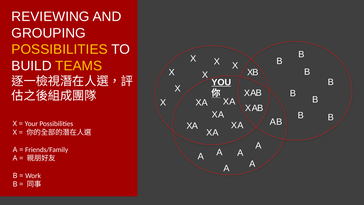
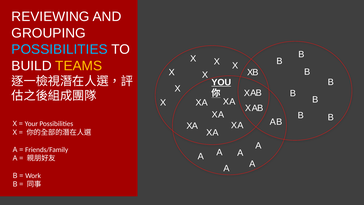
POSSIBILITIES colour: yellow -> light blue (60, 49)
